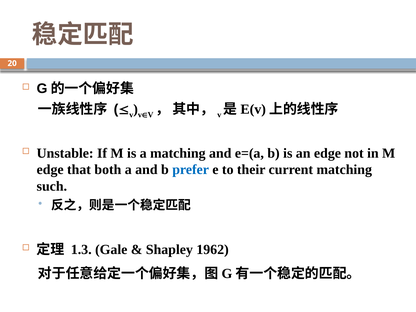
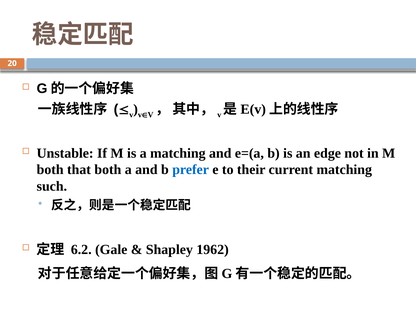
edge: edge -> both (50, 170)
1.3: 1.3 -> 6.2 (81, 249)
